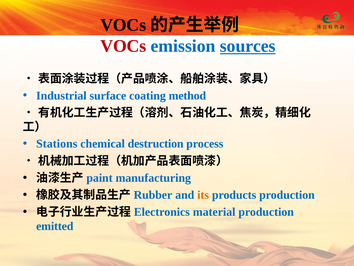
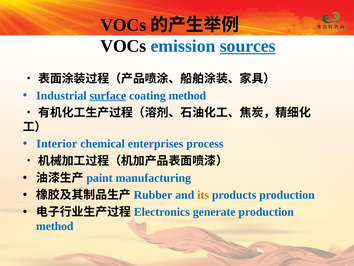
VOCs colour: red -> black (123, 46)
surface underline: none -> present (108, 95)
Stations: Stations -> Interior (57, 144)
destruction: destruction -> enterprises (156, 144)
material: material -> generate (214, 212)
emitted: emitted -> method (55, 226)
